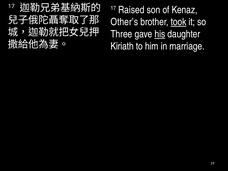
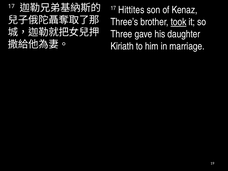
Raised: Raised -> Hittites (131, 10)
Other’s: Other’s -> Three’s (124, 22)
his underline: present -> none (160, 34)
